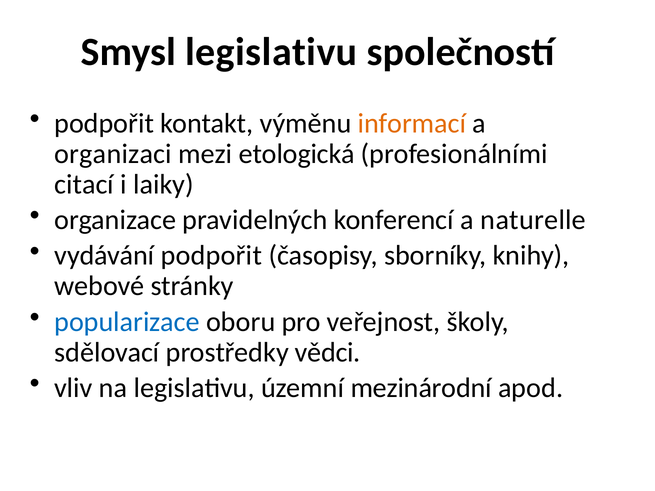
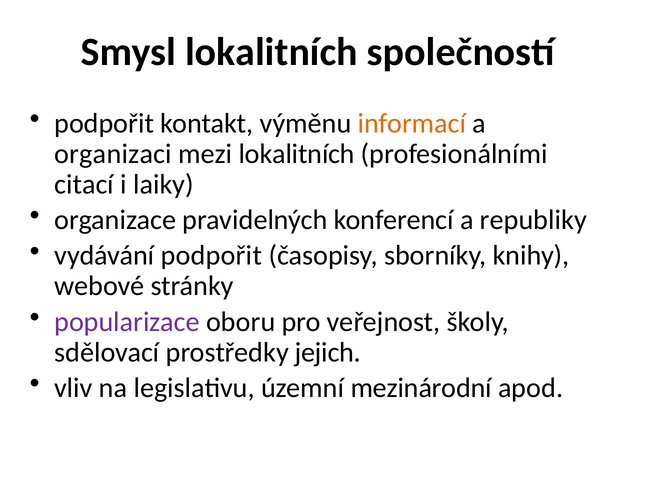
Smysl legislativu: legislativu -> lokalitních (271, 52)
mezi etologická: etologická -> lokalitních (297, 154)
naturelle: naturelle -> republiky (533, 220)
popularizace colour: blue -> purple (127, 322)
vědci: vědci -> jejich (328, 352)
